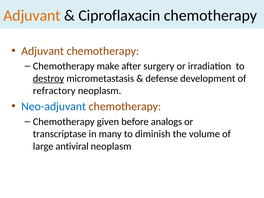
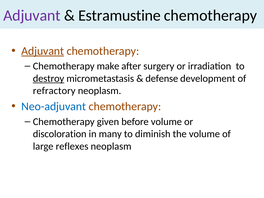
Adjuvant colour: orange -> purple (32, 15)
Ciproflaxacin: Ciproflaxacin -> Estramustine (119, 15)
Adjuvant underline: none -> present (43, 51)
before analogs: analogs -> volume (166, 122)
transcriptase: transcriptase -> discoloration (60, 134)
antiviral: antiviral -> reflexes (72, 146)
